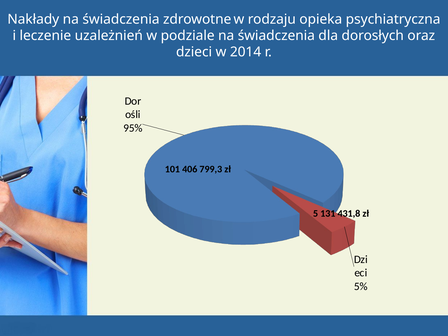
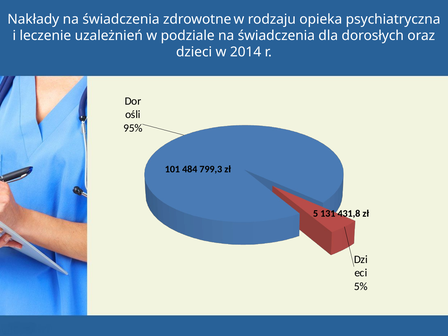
406: 406 -> 484 (190, 169)
